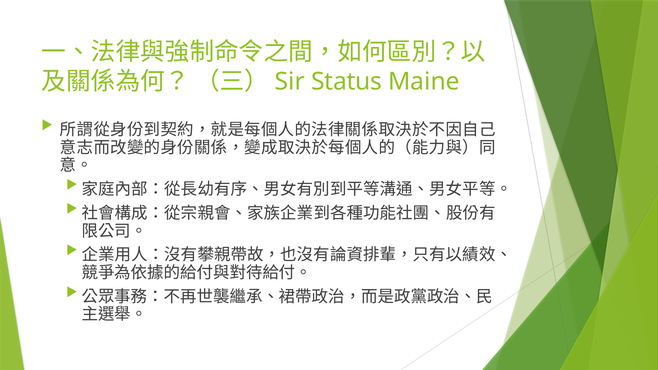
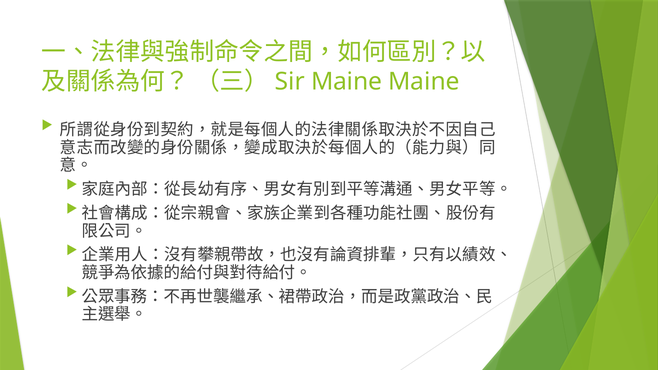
Status: Status -> Maine (347, 82)
